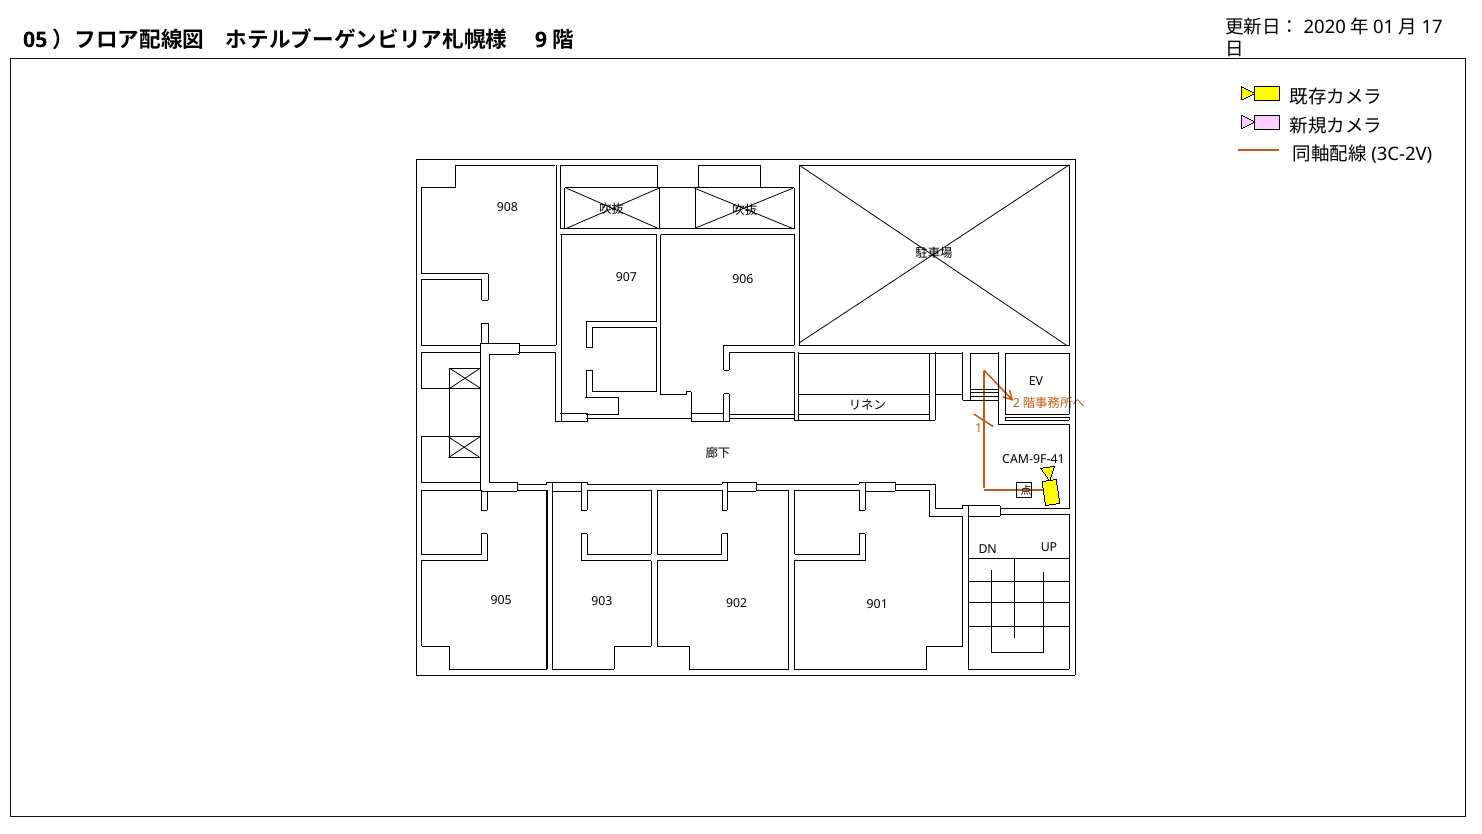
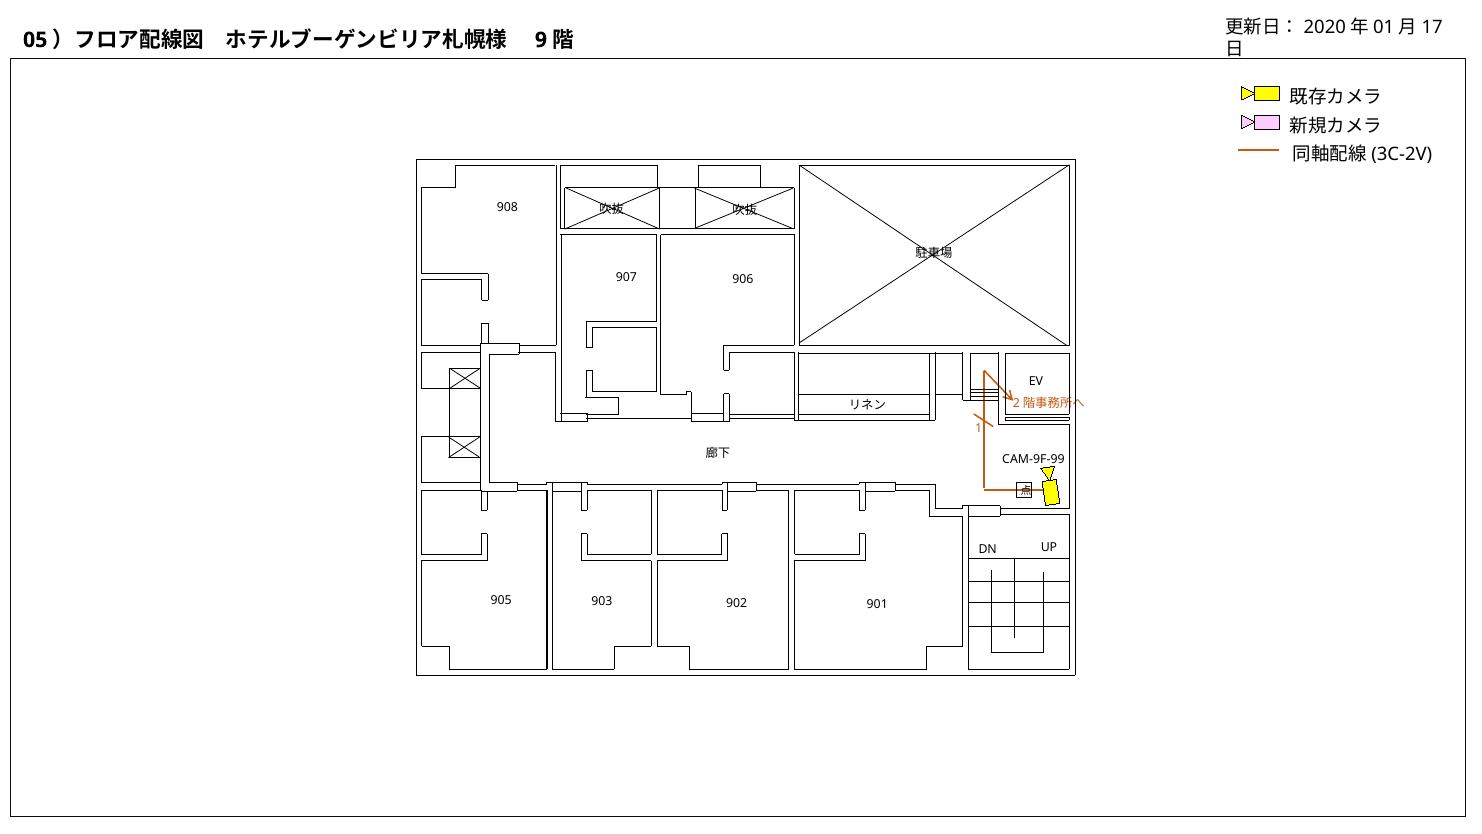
CAM-9F-41: CAM-9F-41 -> CAM-9F-99 (1033, 460)
